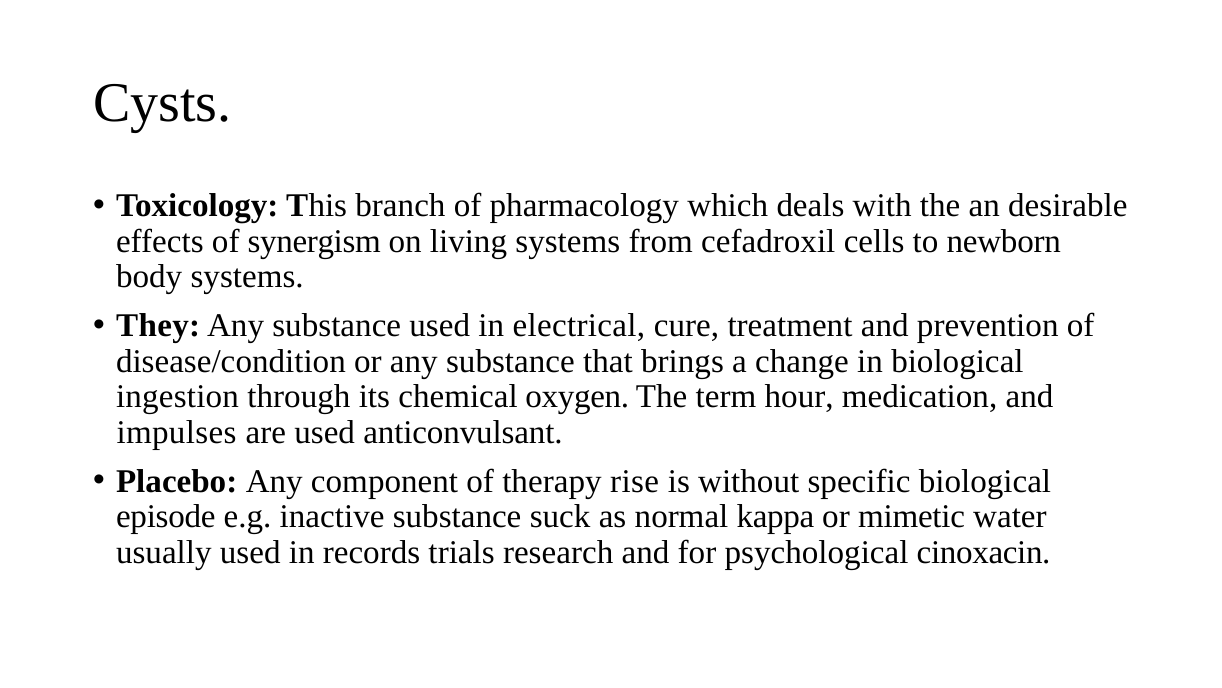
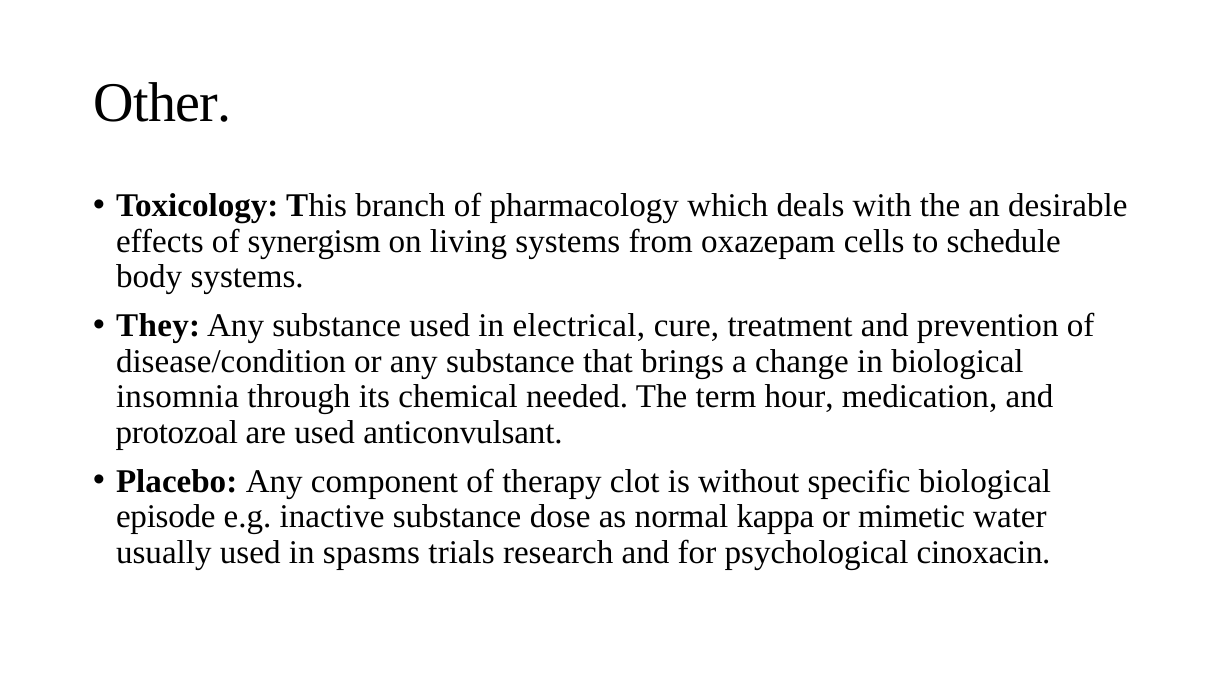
Cysts: Cysts -> Other (163, 103)
cefadroxil: cefadroxil -> oxazepam (768, 241)
newborn: newborn -> schedule (1004, 241)
ingestion: ingestion -> insomnia (178, 397)
oxygen: oxygen -> needed (577, 397)
impulses: impulses -> protozoal (177, 432)
rise: rise -> clot (635, 481)
suck: suck -> dose (560, 516)
records: records -> spasms (371, 552)
